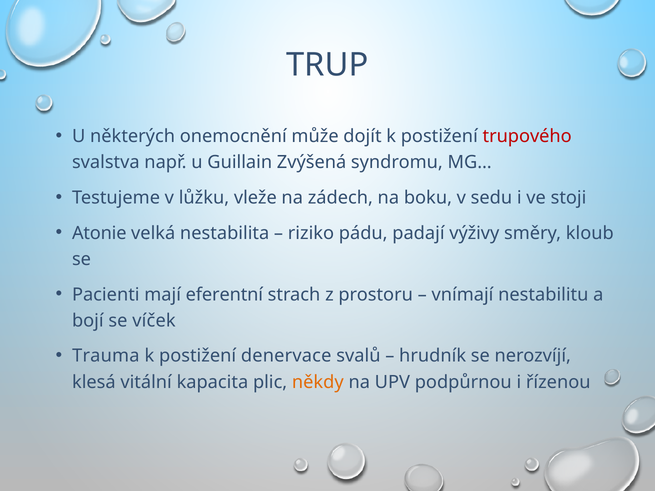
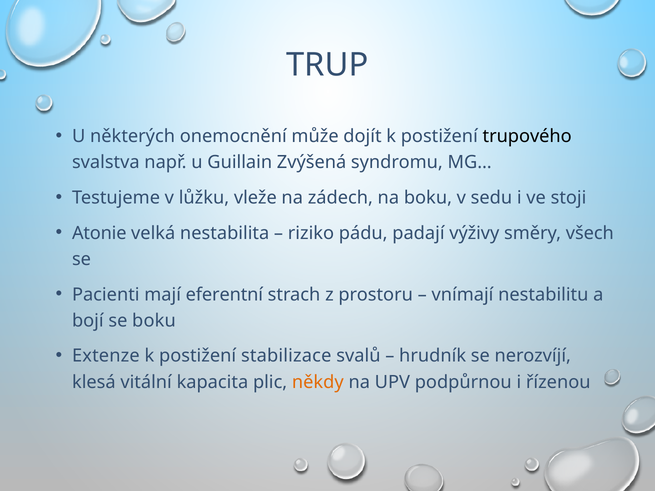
trupového colour: red -> black (527, 136)
kloub: kloub -> všech (590, 233)
se víček: víček -> boku (154, 321)
Trauma: Trauma -> Extenze (106, 356)
denervace: denervace -> stabilizace (286, 356)
